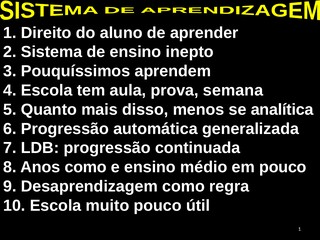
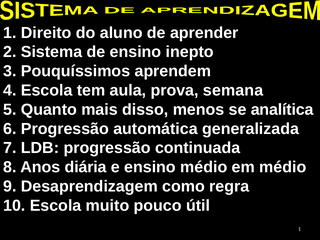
Anos como: como -> diária (86, 167)
em pouco: pouco -> médio (283, 167)
